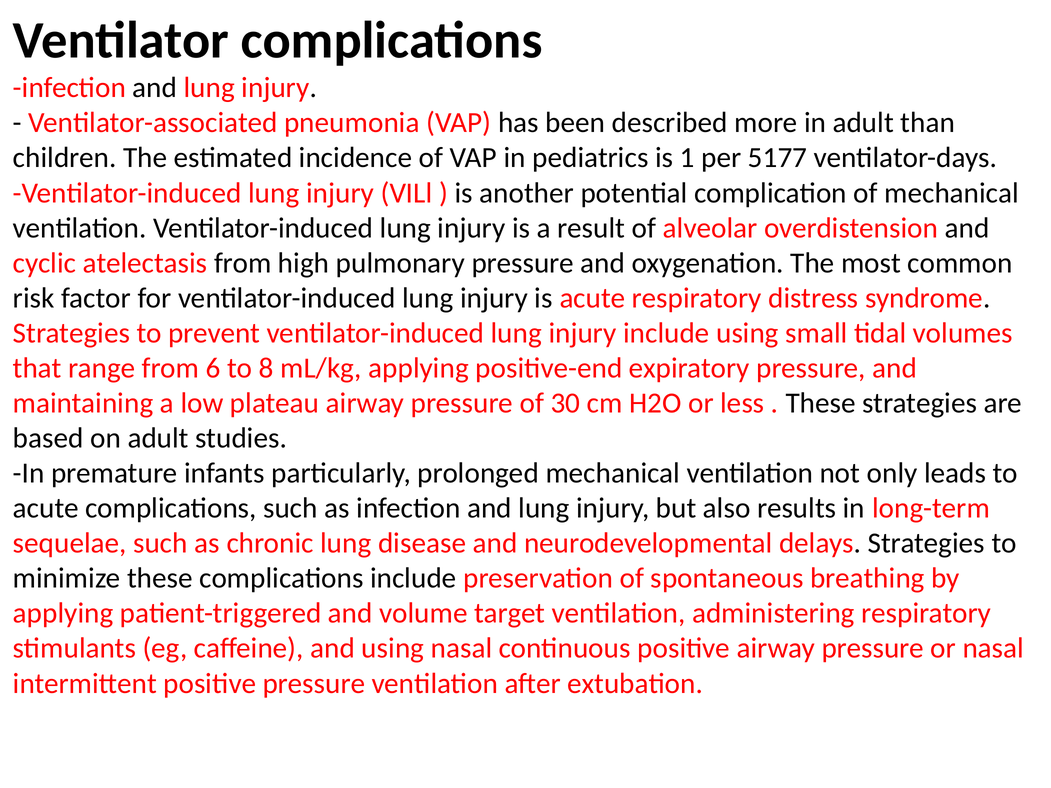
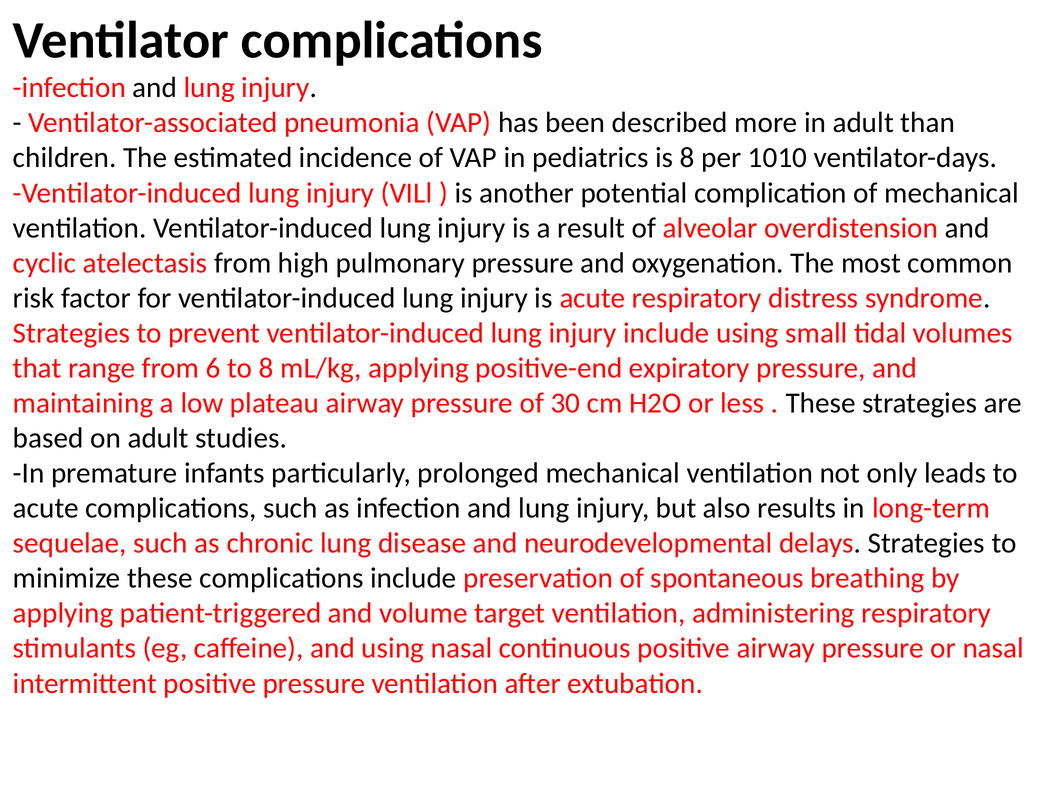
is 1: 1 -> 8 (687, 158)
5177: 5177 -> 1010 (778, 158)
